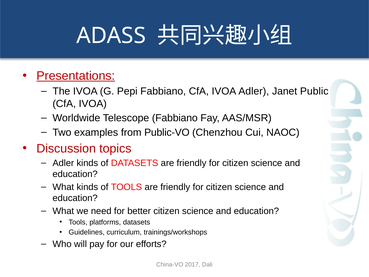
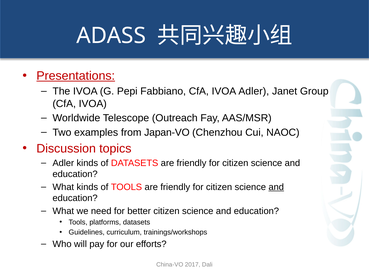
Public: Public -> Group (314, 91)
Telescope Fabbiano: Fabbiano -> Outreach (175, 118)
Public-VO: Public-VO -> Japan-VO (167, 132)
and underline: none -> present (276, 187)
